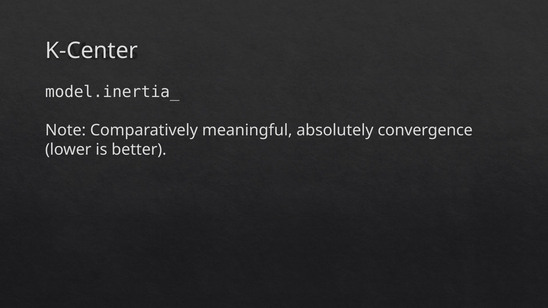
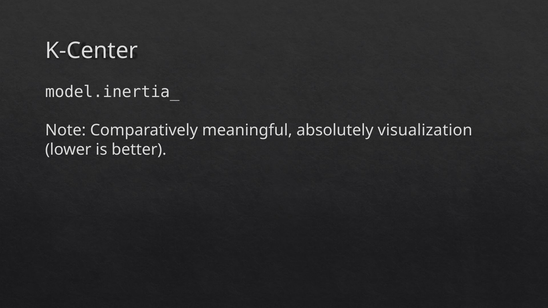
convergence: convergence -> visualization (425, 130)
